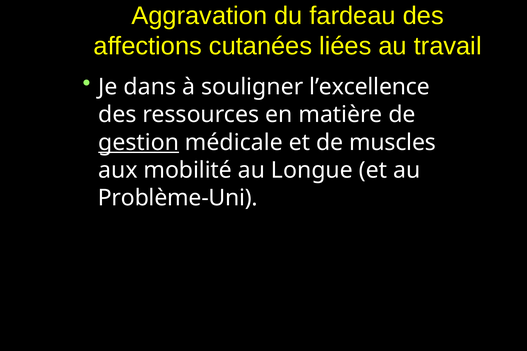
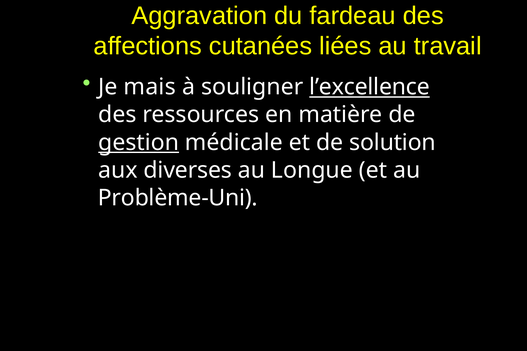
dans: dans -> mais (150, 87)
l’excellence underline: none -> present (370, 87)
muscles: muscles -> solution (393, 143)
mobilité: mobilité -> diverses (188, 170)
